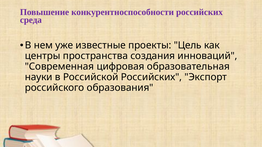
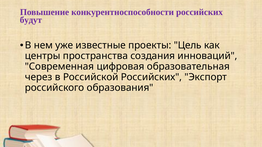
среда: среда -> будут (31, 20)
науки: науки -> через (39, 77)
